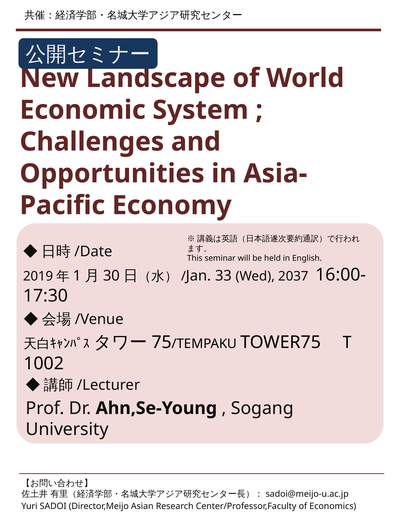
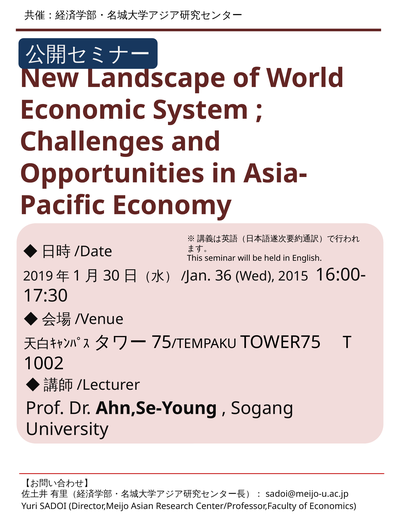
33: 33 -> 36 (223, 275)
2037: 2037 -> 2015 (293, 276)
